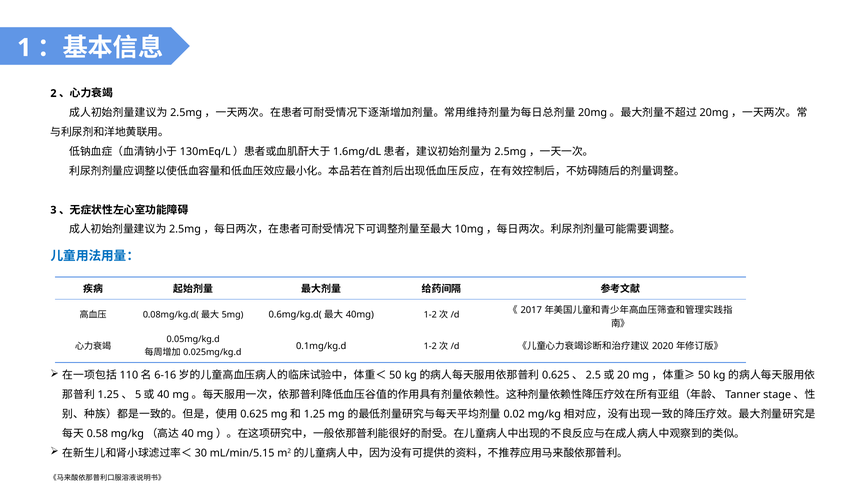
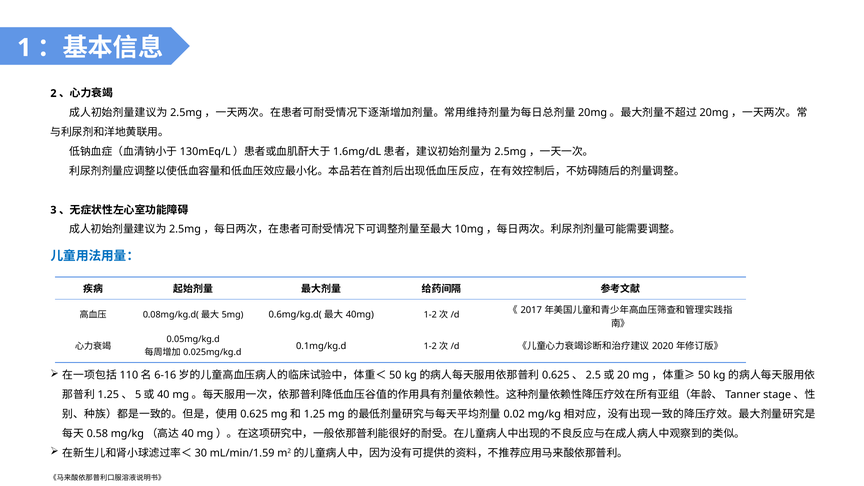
mL/min/5.15: mL/min/5.15 -> mL/min/1.59 (242, 453)
